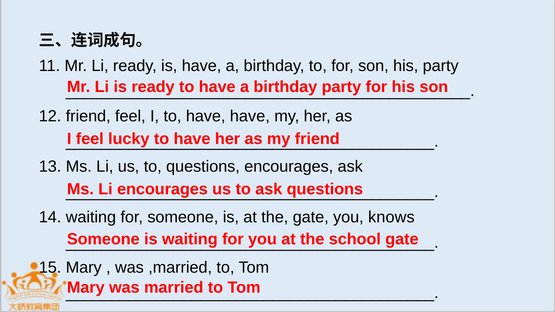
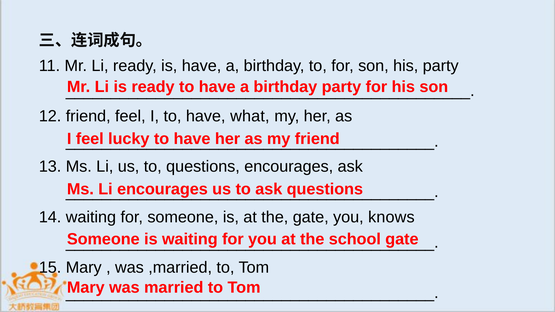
have have: have -> what (250, 116)
